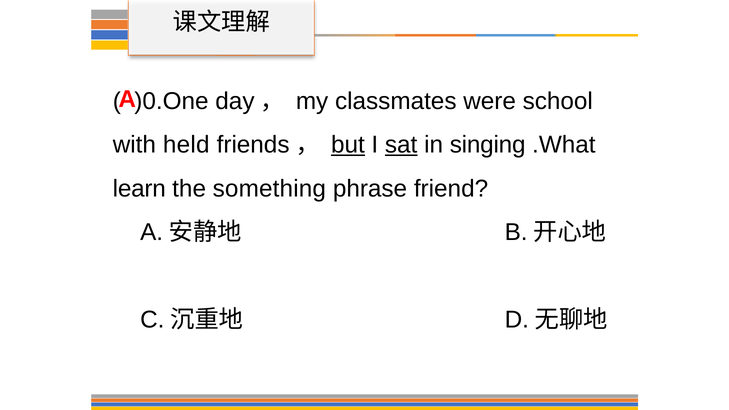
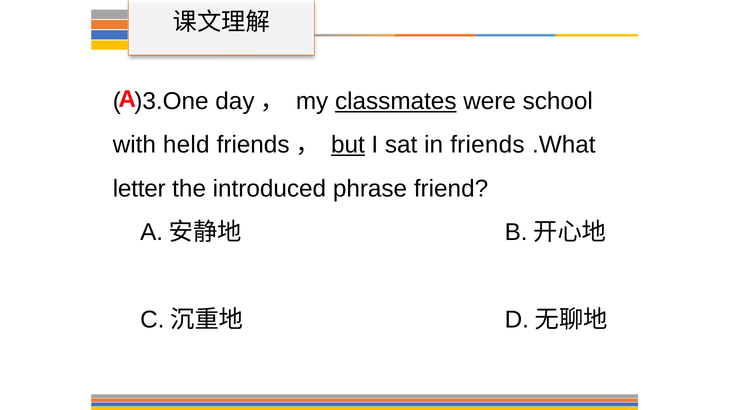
)0.One: )0.One -> )3.One (171, 101)
classmates underline: none -> present (396, 101)
sat underline: present -> none (401, 145)
singing: singing -> friends (487, 145)
learn: learn -> letter (139, 189)
something: something -> introduced (269, 189)
